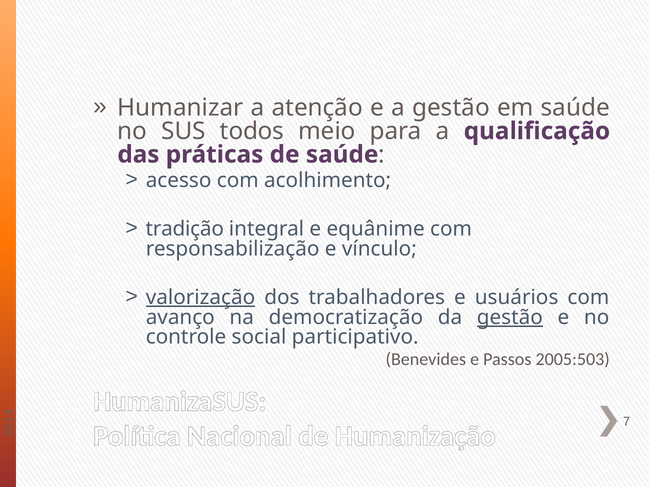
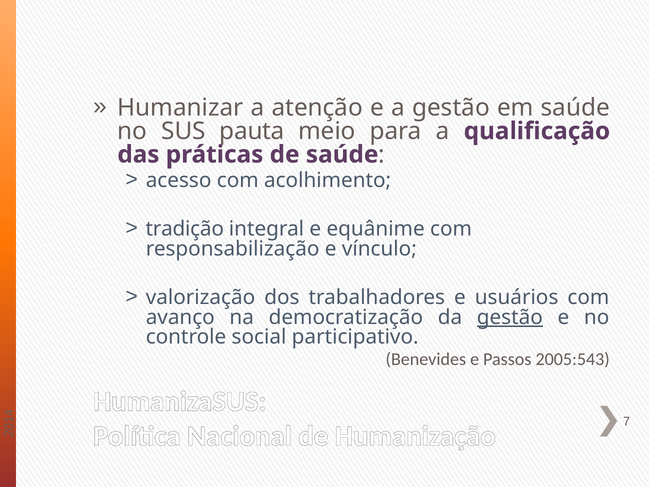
todos: todos -> pauta (252, 131)
valorização underline: present -> none (200, 297)
2005:503: 2005:503 -> 2005:543 (573, 359)
